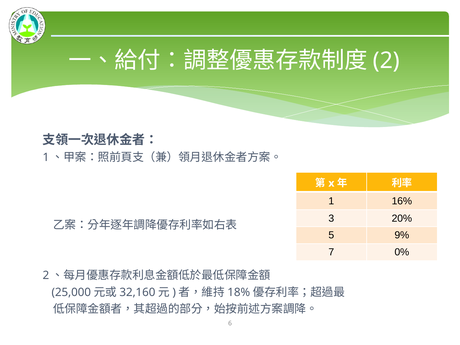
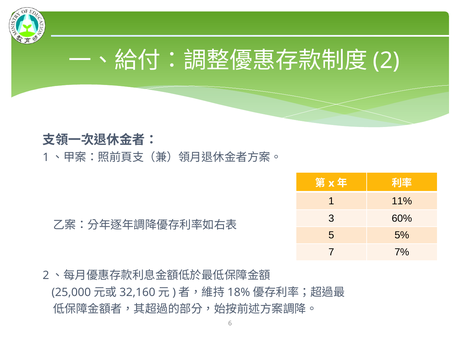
16%: 16% -> 11% (402, 201)
20%: 20% -> 60% (402, 218)
9%: 9% -> 5% (402, 235)
0%: 0% -> 7% (402, 252)
